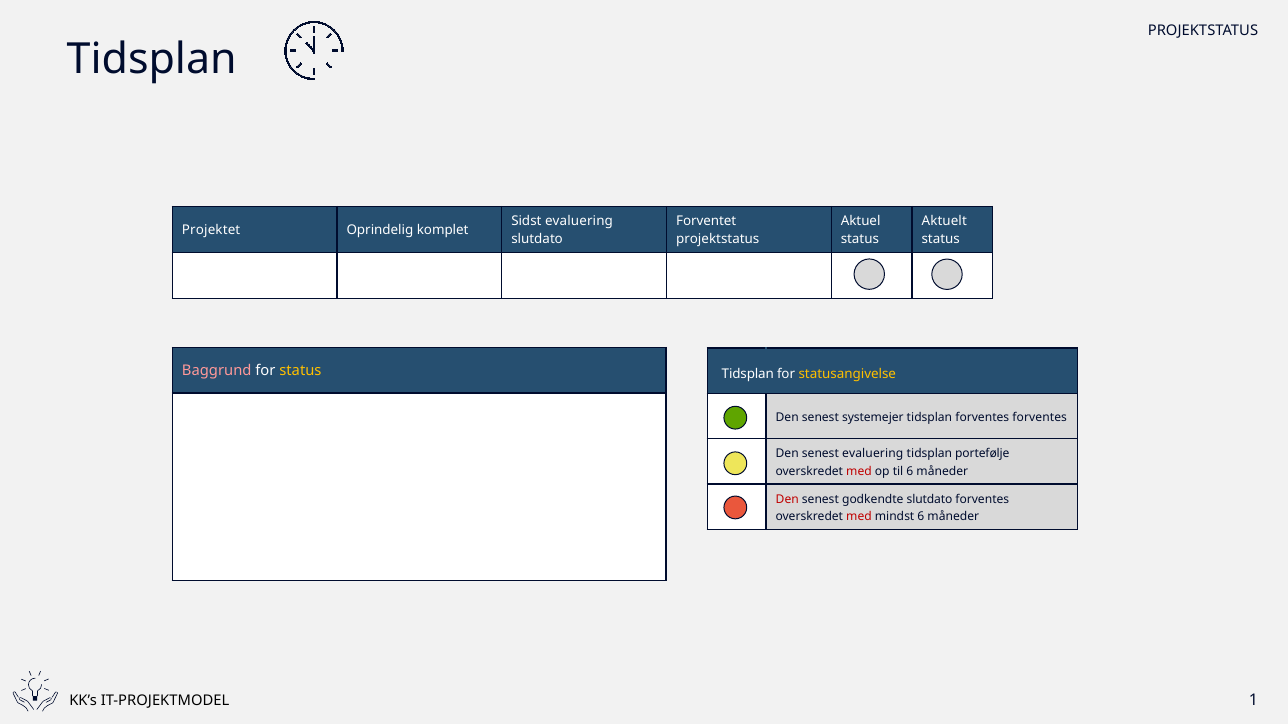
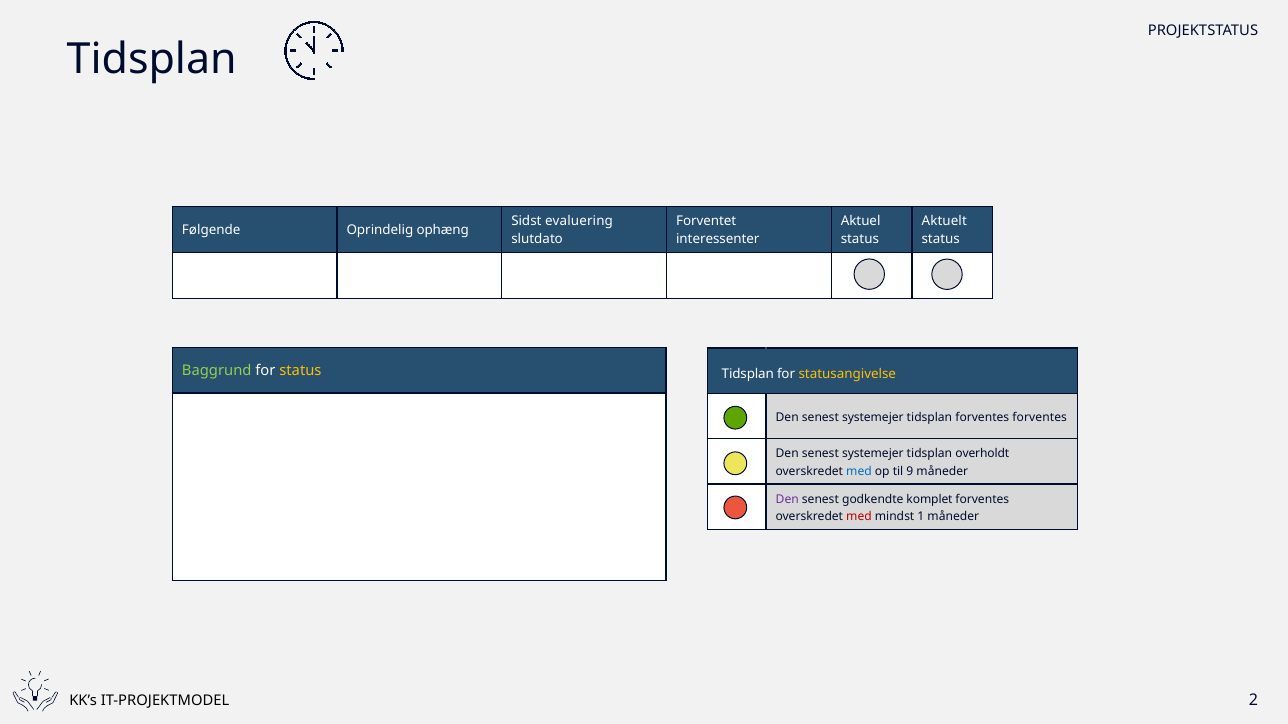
Projektet: Projektet -> Følgende (211, 231)
komplet: komplet -> ophæng (443, 231)
projektstatus: projektstatus -> interessenter (718, 240)
Baggrund colour: pink -> light green (217, 371)
evaluering: evaluering -> systemejer (873, 454)
portefølje: portefølje -> overholdt (982, 454)
med colour: red -> blue (859, 472)
til 6: 6 -> 9 (910, 472)
Den colour: red -> purple (787, 499)
godkendte slutdato: slutdato -> komplet (930, 499)
mindst 6: 6 -> 1 (921, 517)
1: 1 -> 2 (1254, 700)
